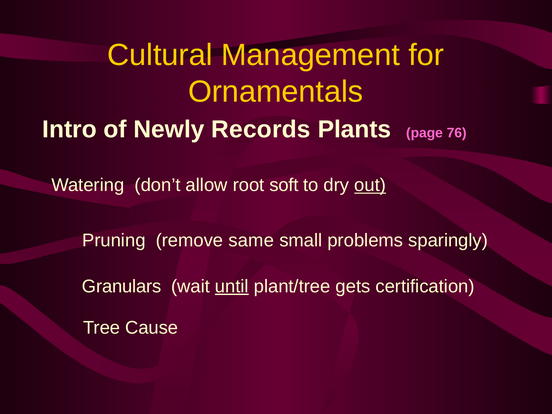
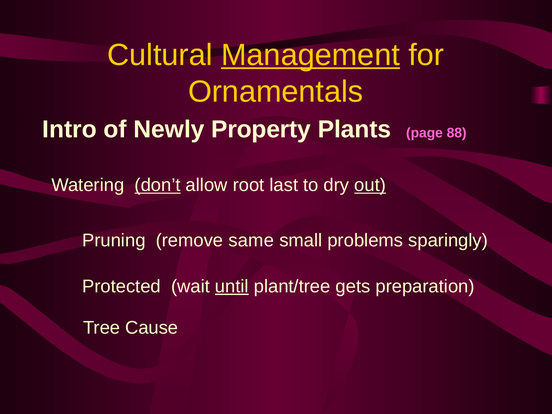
Management underline: none -> present (310, 55)
Records: Records -> Property (261, 130)
76: 76 -> 88 (457, 133)
don’t underline: none -> present (158, 185)
soft: soft -> last (284, 185)
Granulars: Granulars -> Protected (122, 286)
certification: certification -> preparation (425, 286)
